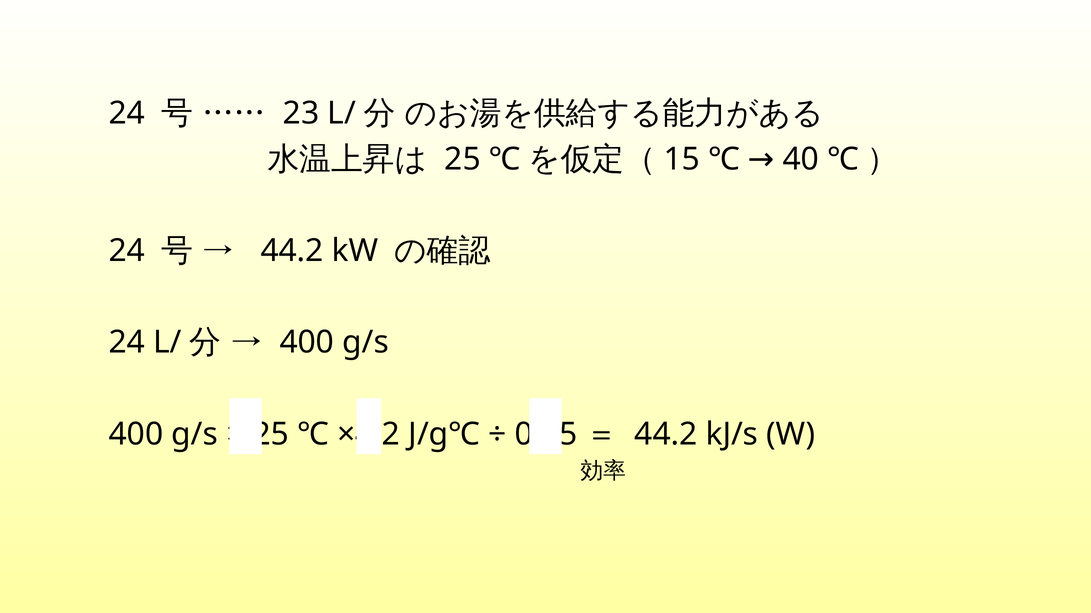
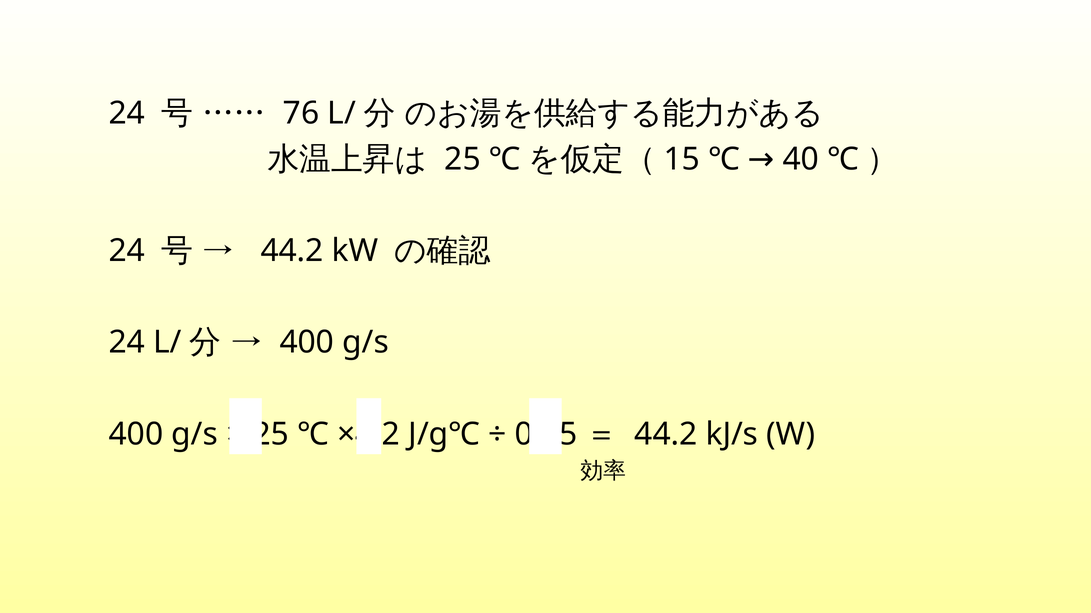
23: 23 -> 76 (301, 114)
